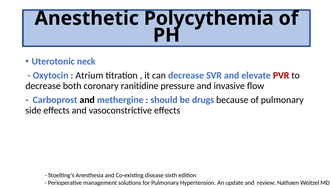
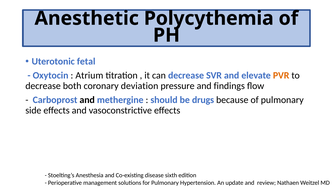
neck: neck -> fetal (86, 61)
PVR colour: red -> orange (281, 75)
ranitidine: ranitidine -> deviation (140, 86)
invasive: invasive -> findings (229, 86)
